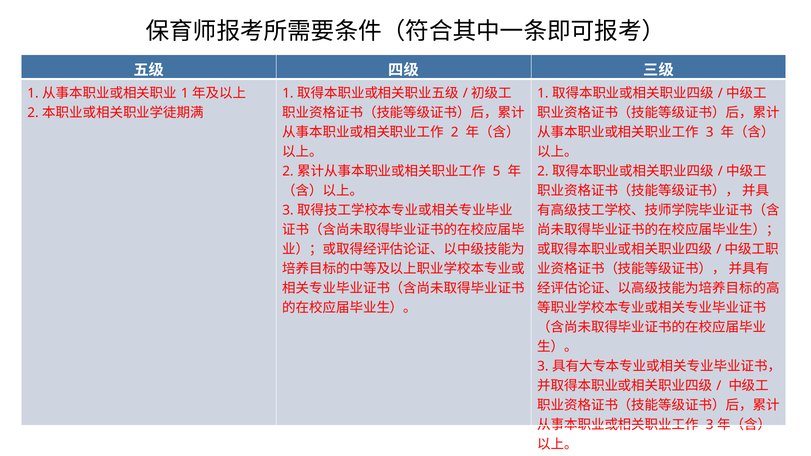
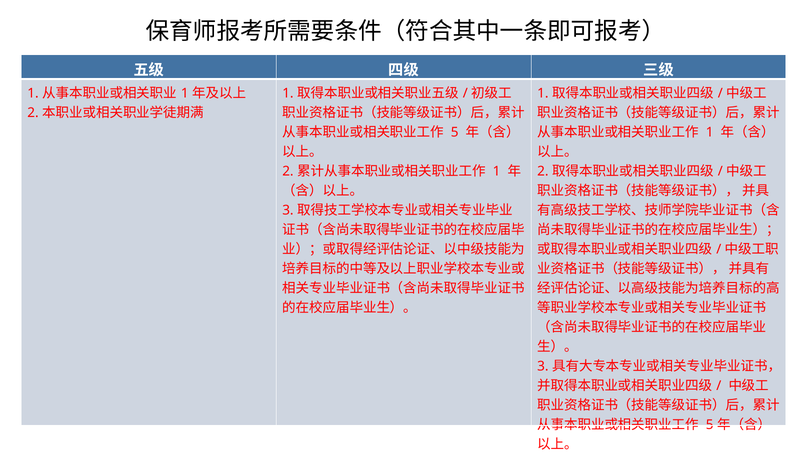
2: 2 -> 5 (455, 132)
3: 3 -> 1 (710, 132)
5: 5 -> 1 (497, 171)
3: 3 -> 5 (710, 425)
